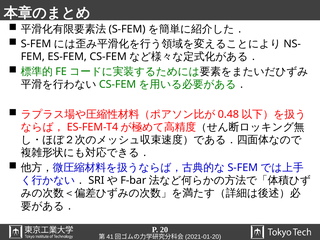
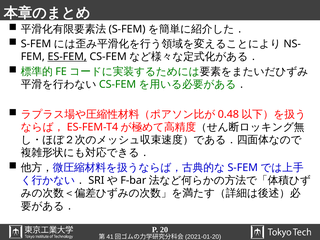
ES-FEM underline: none -> present (67, 57)
